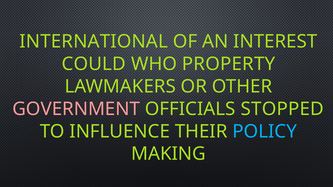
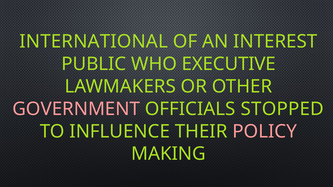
COULD: COULD -> PUBLIC (94, 64)
PROPERTY: PROPERTY -> EXECUTIVE (229, 64)
POLICY colour: light blue -> pink (265, 132)
